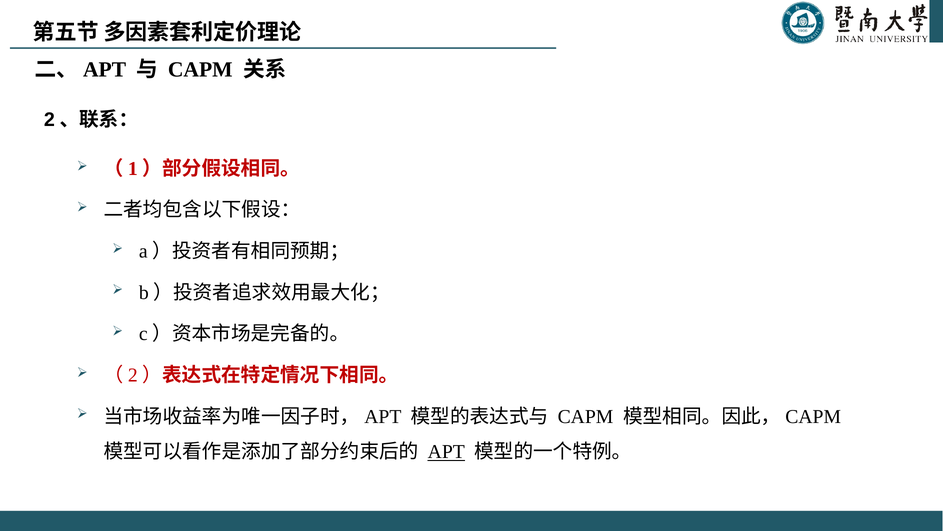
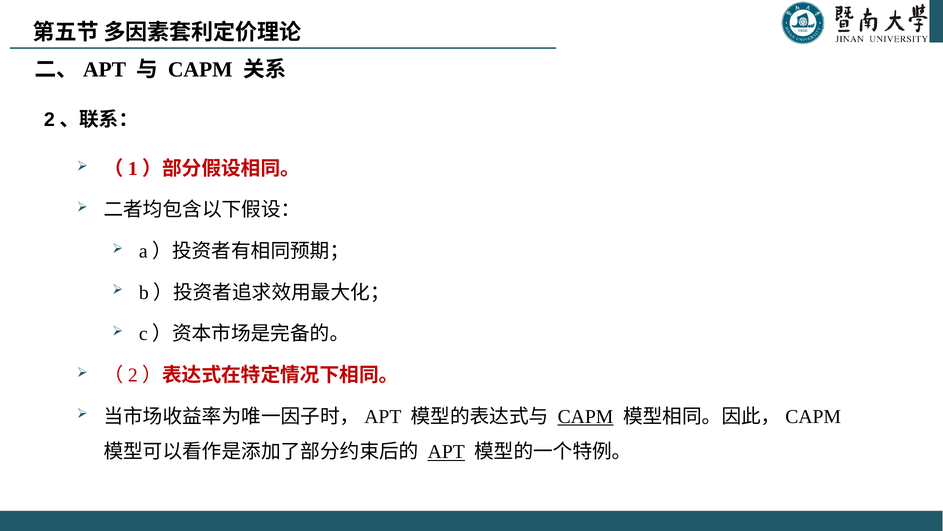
CAPM underline: none -> present (585, 416)
